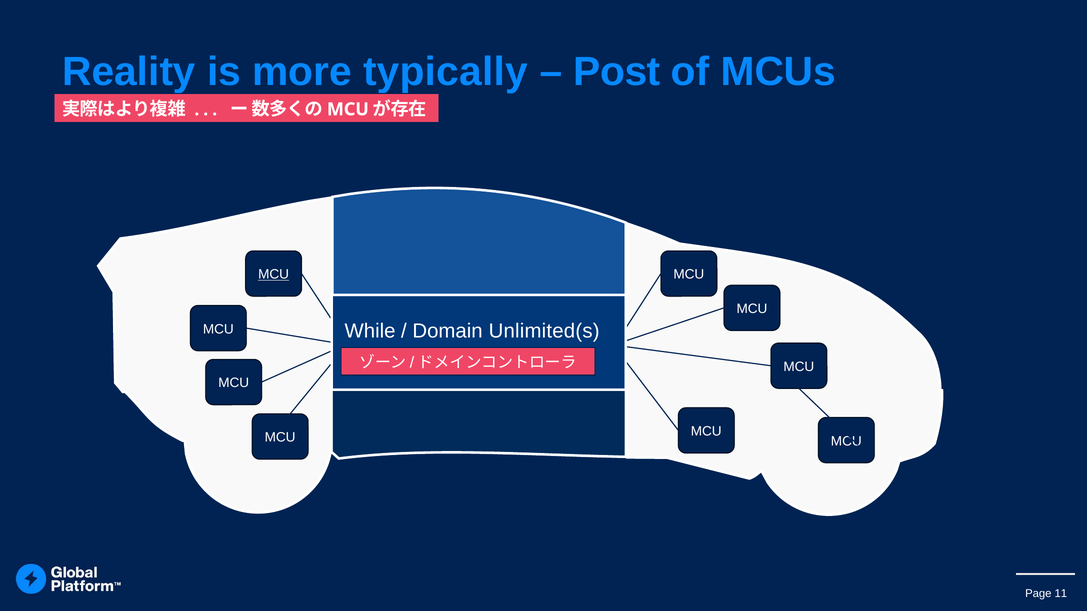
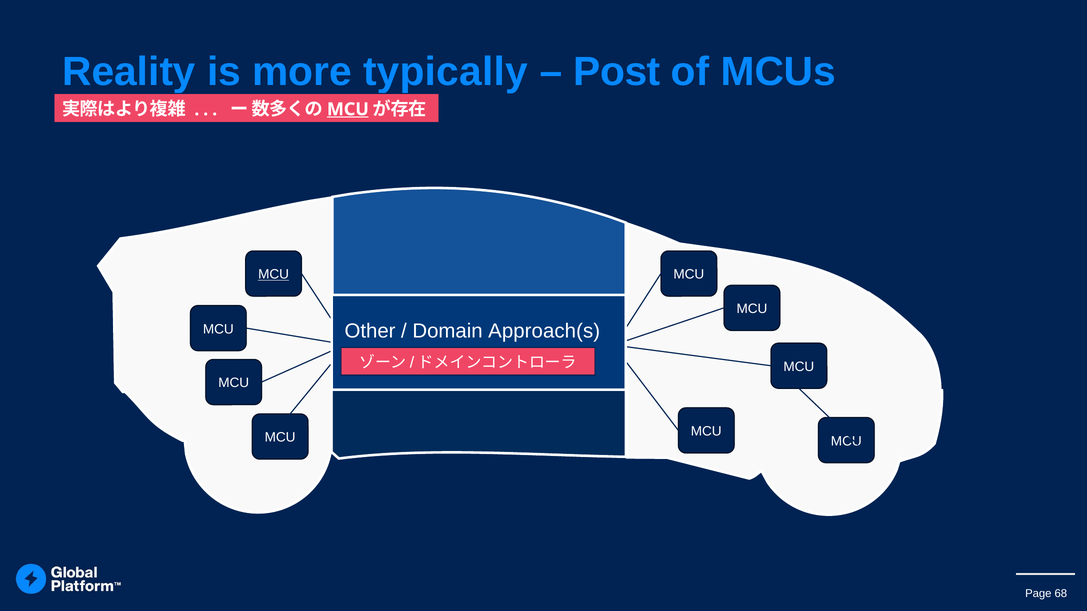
MCU underline: none -> present (348, 109)
While: While -> Other (370, 331)
Unlimited(s: Unlimited(s -> Approach(s (544, 331)
11: 11 -> 68 (1061, 594)
